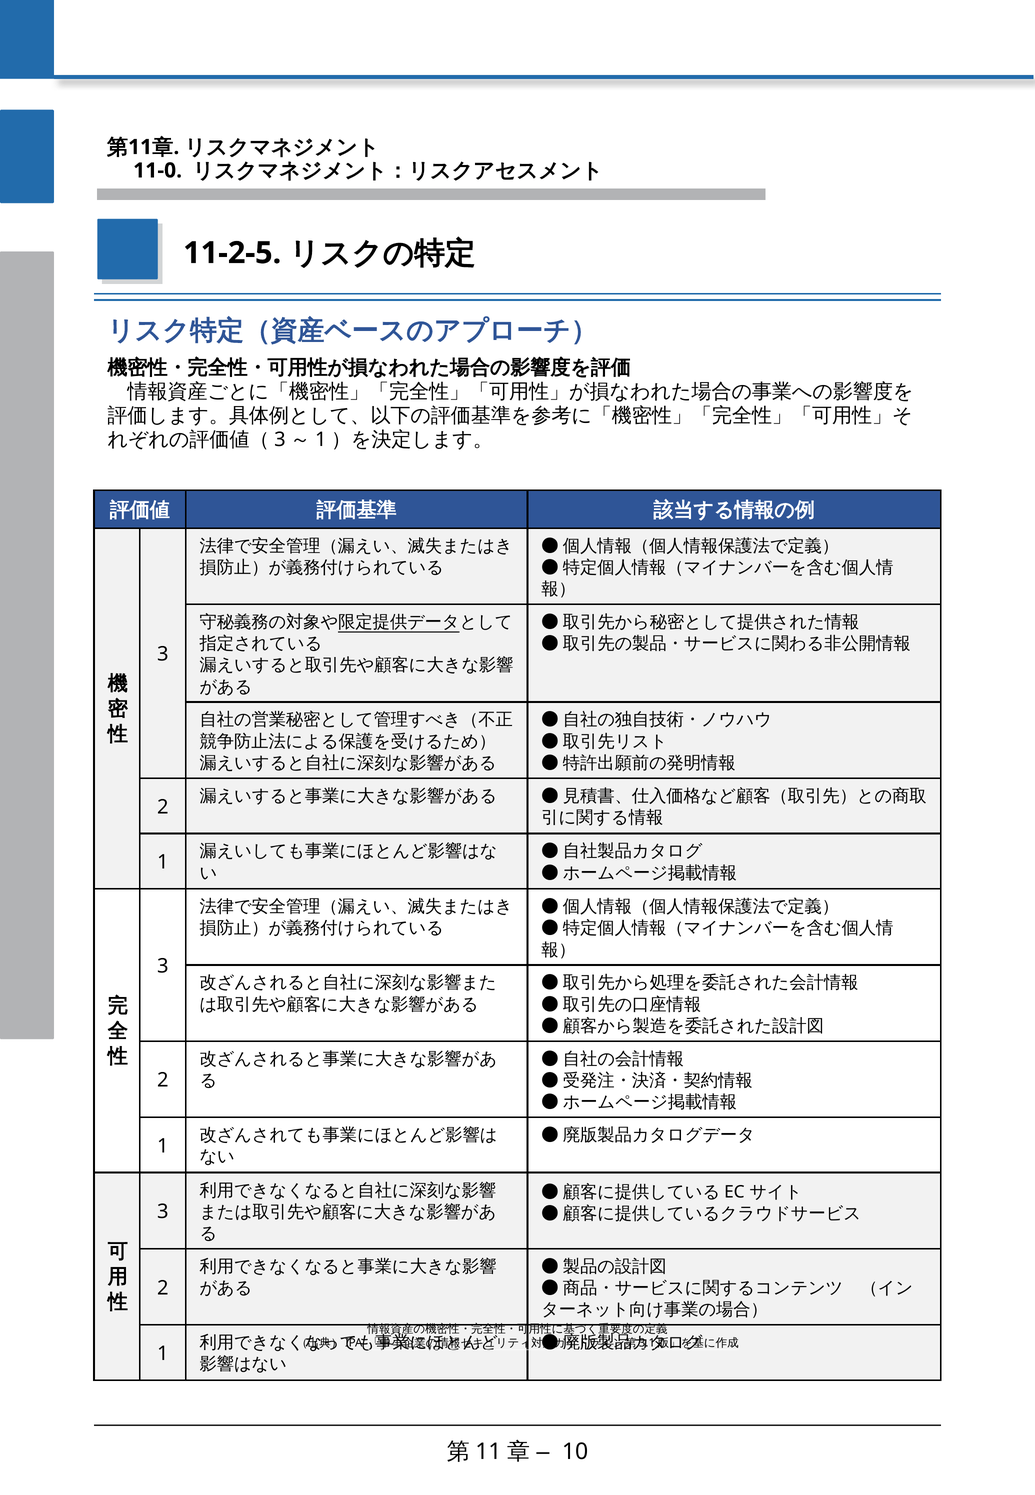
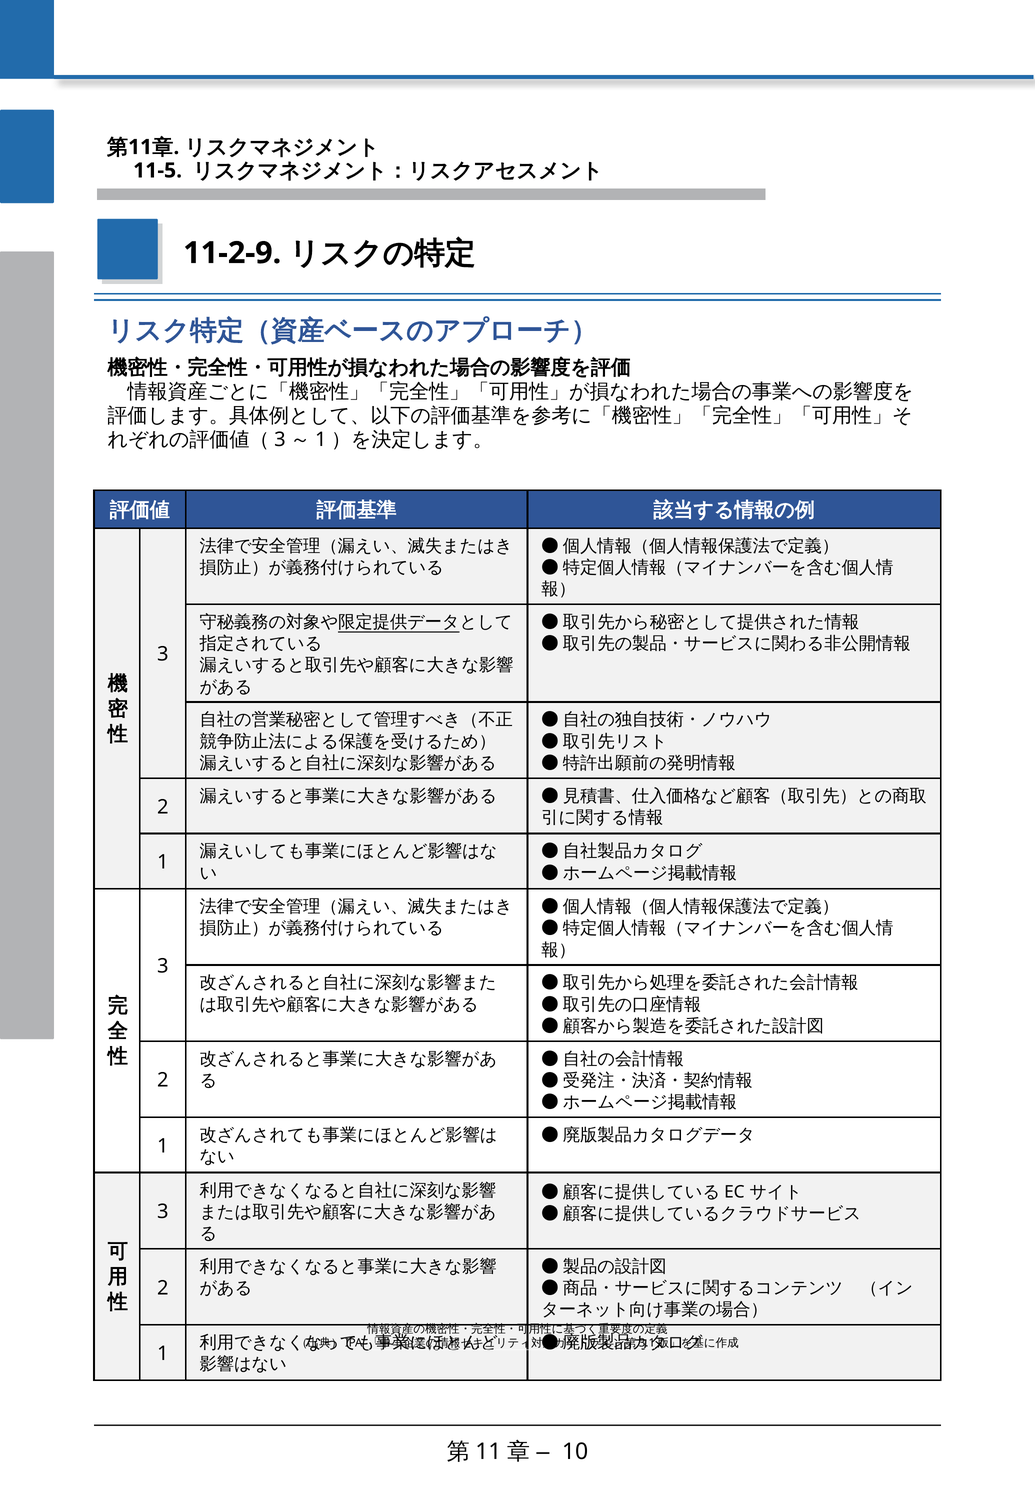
11-0: 11-0 -> 11-5 (158, 170)
11-2-5: 11-2-5 -> 11-2-9 (232, 253)
